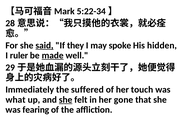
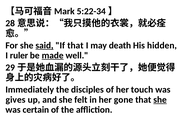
If they: they -> that (75, 45)
spoke: spoke -> death (120, 45)
suffered: suffered -> disciples (87, 89)
what: what -> gives (16, 99)
she underline: present -> none (66, 99)
she underline: none -> present (160, 99)
fearing: fearing -> certain (36, 109)
